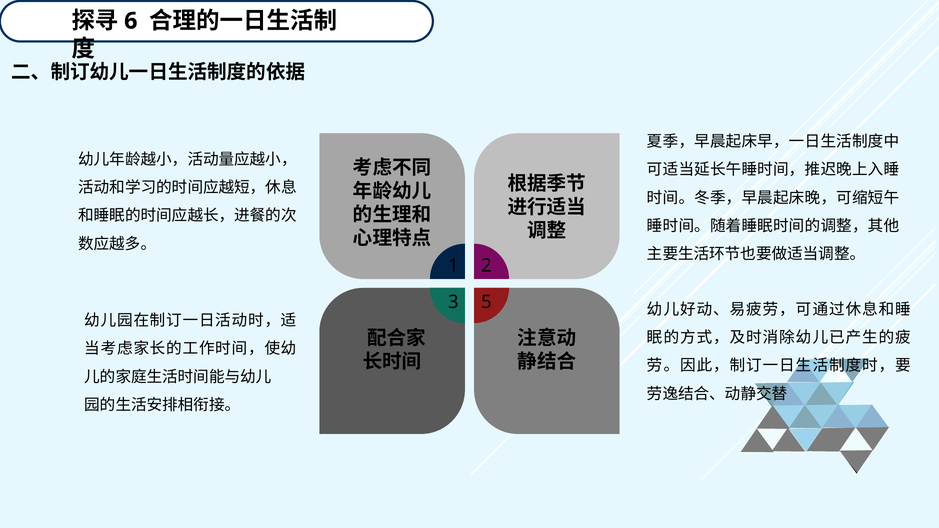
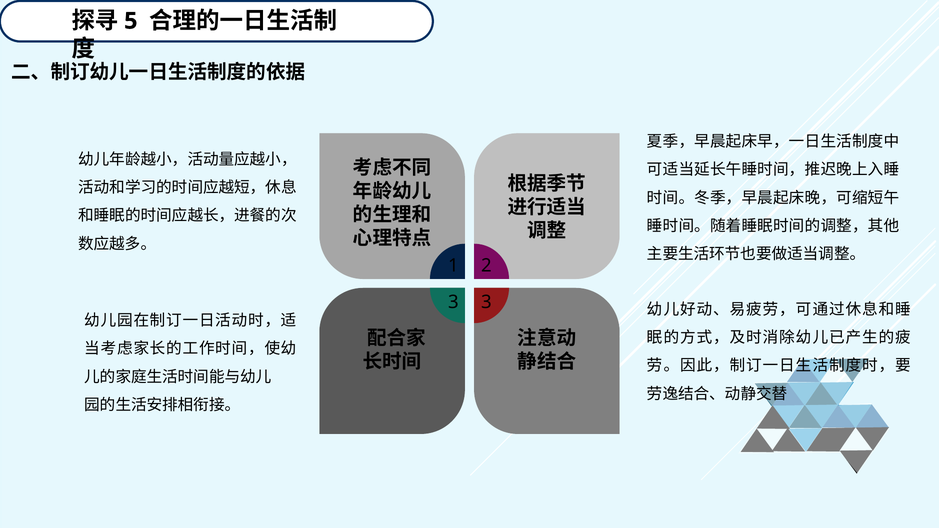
6: 6 -> 5 (131, 21)
3 5: 5 -> 3 (486, 302)
